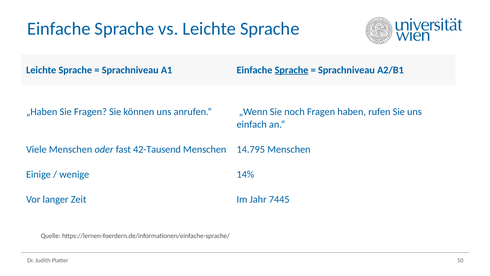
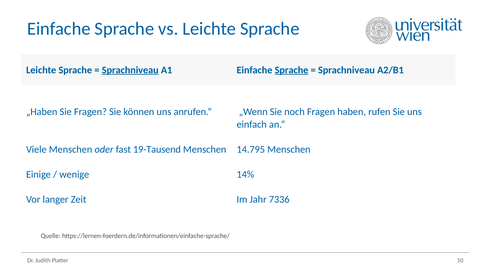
Sprachniveau underline: none -> present (130, 70)
42-Tausend: 42-Tausend -> 19-Tausend (157, 149)
7445: 7445 -> 7336 (279, 199)
